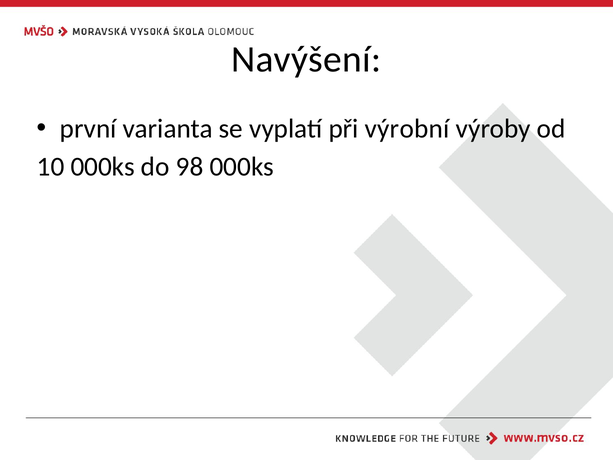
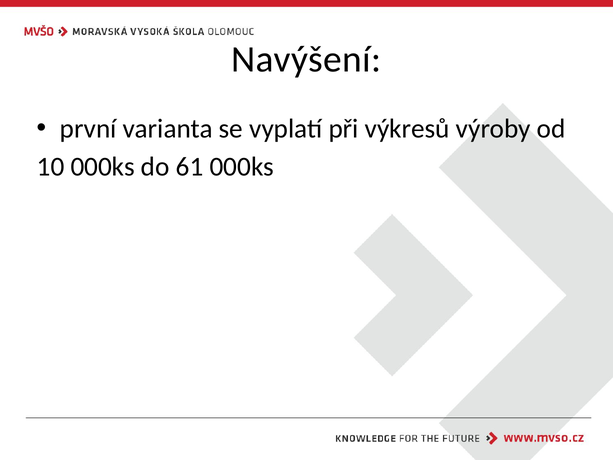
výrobní: výrobní -> výkresů (407, 129)
98: 98 -> 61 (190, 167)
